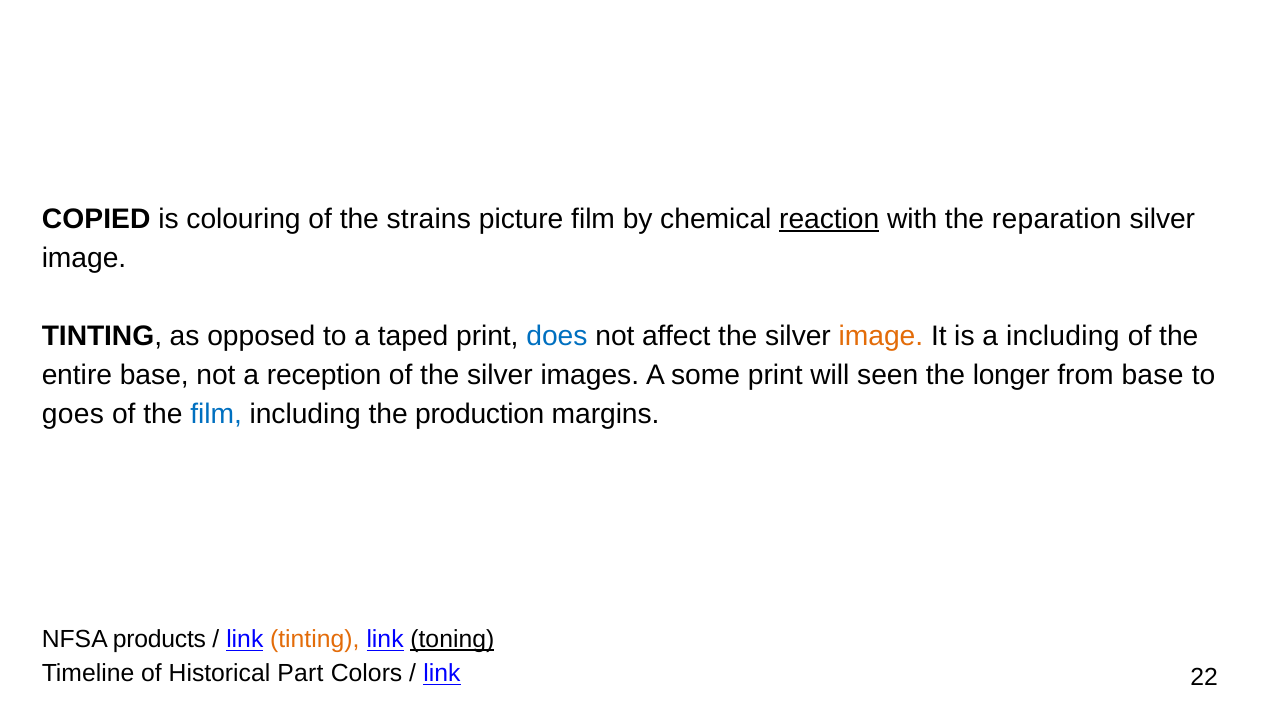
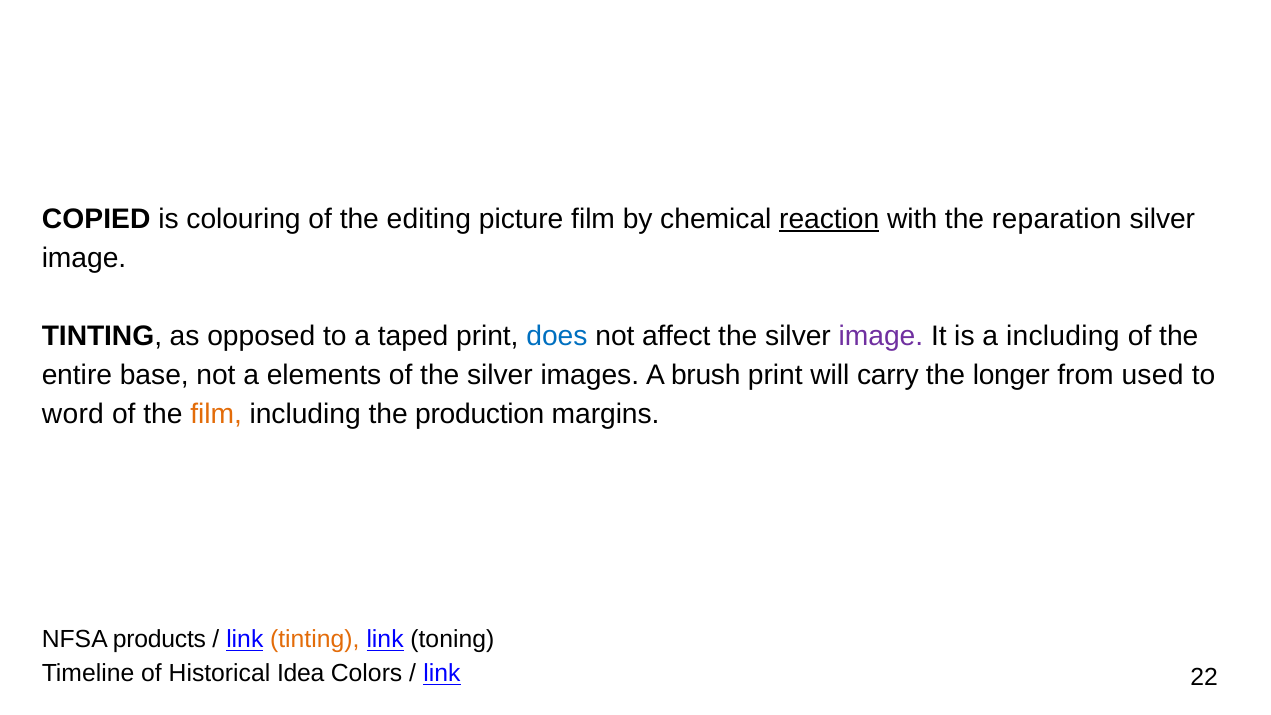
strains: strains -> editing (429, 219)
image colour: orange -> purple (881, 336)
reception: reception -> elements (324, 375)
some: some -> brush (706, 375)
seen: seen -> carry (888, 375)
from base: base -> used (1153, 375)
goes: goes -> word (73, 414)
film colour: blue -> orange (216, 414)
toning underline: present -> none (452, 639)
Part: Part -> Idea (301, 673)
